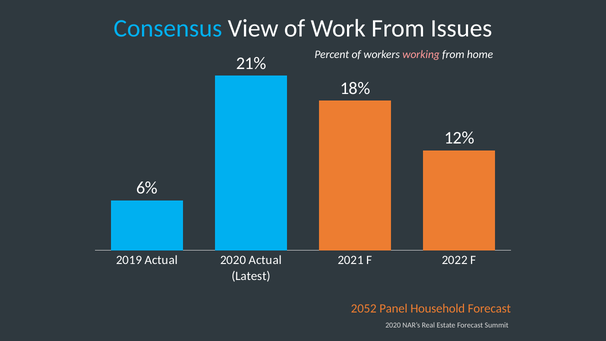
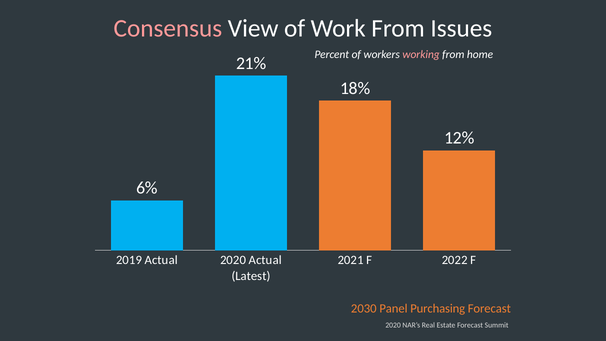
Consensus colour: light blue -> pink (168, 28)
2052: 2052 -> 2030 (364, 309)
Household: Household -> Purchasing (438, 309)
